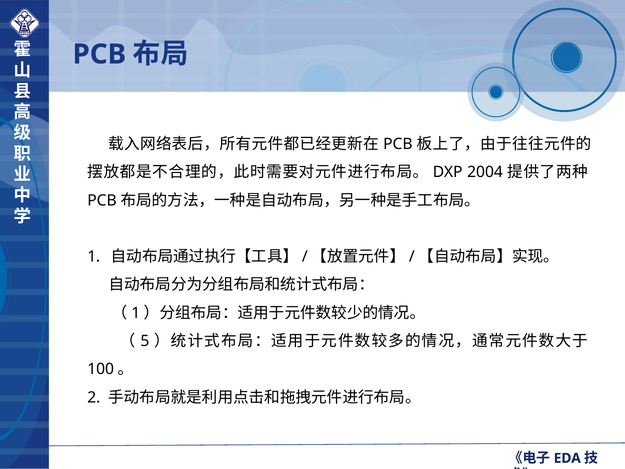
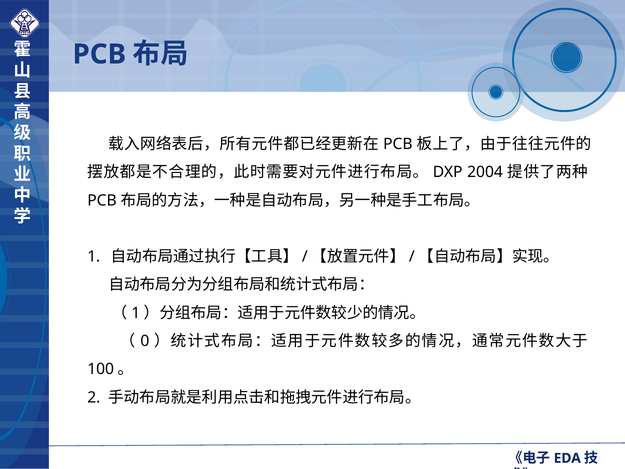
5: 5 -> 0 (145, 341)
